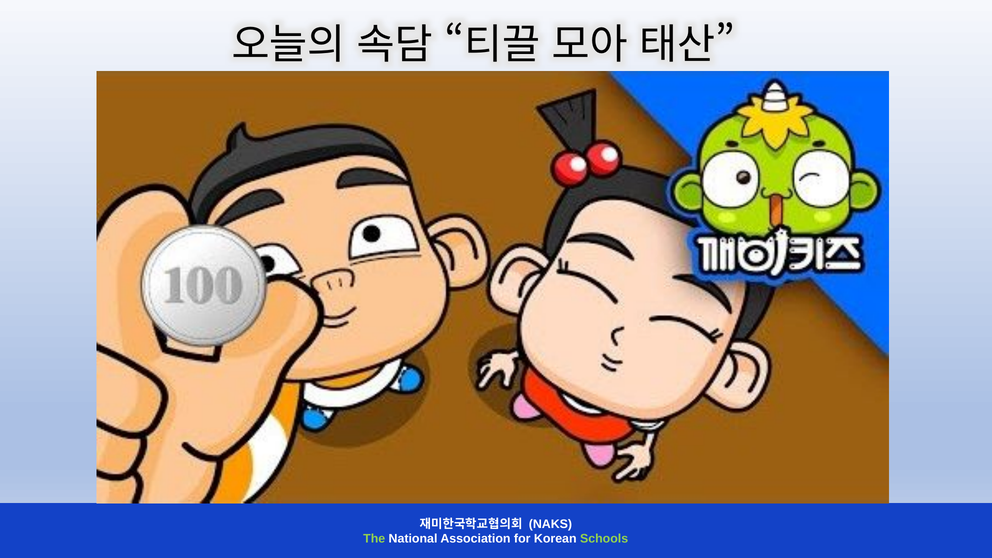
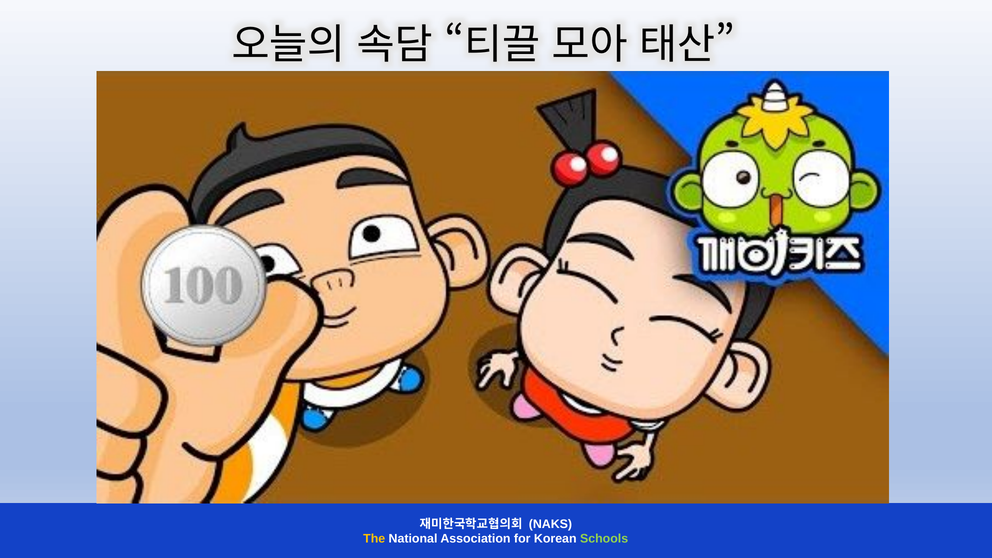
The colour: light green -> yellow (374, 539)
